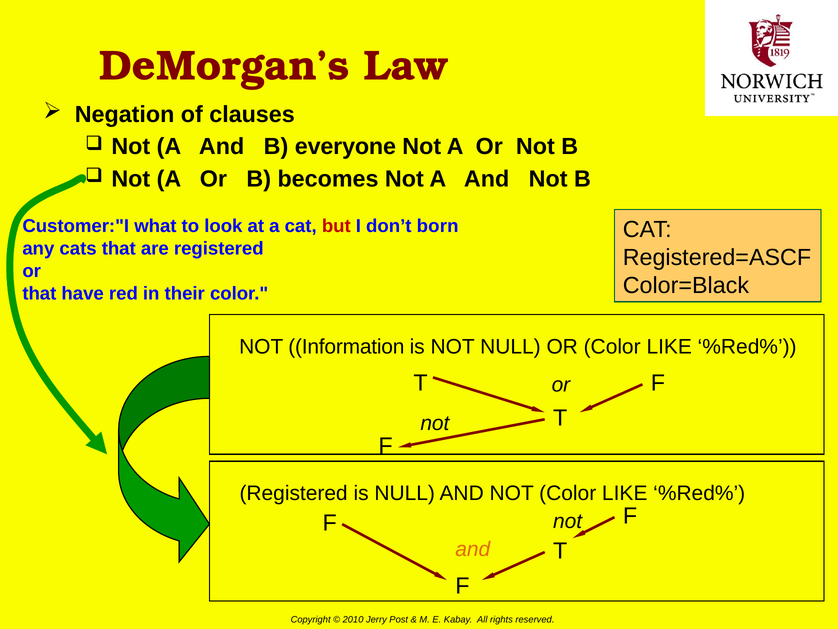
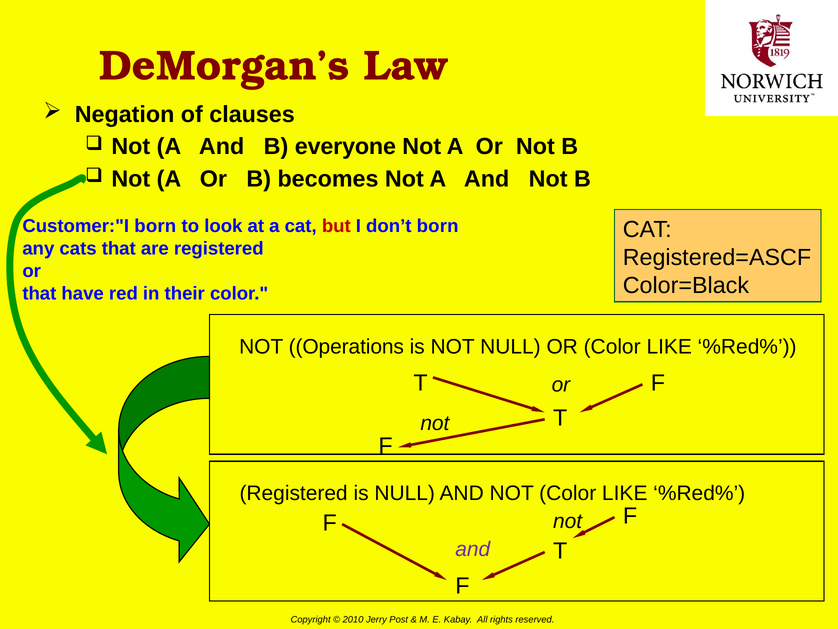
what: what -> born (155, 226)
Information: Information -> Operations (346, 346)
and colour: orange -> purple (473, 549)
